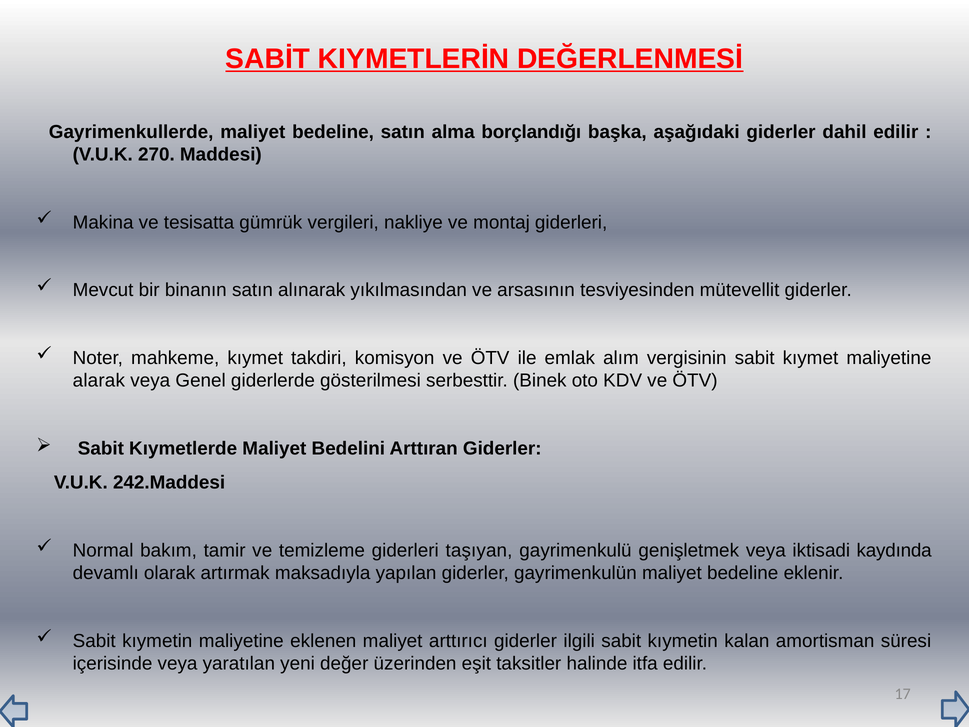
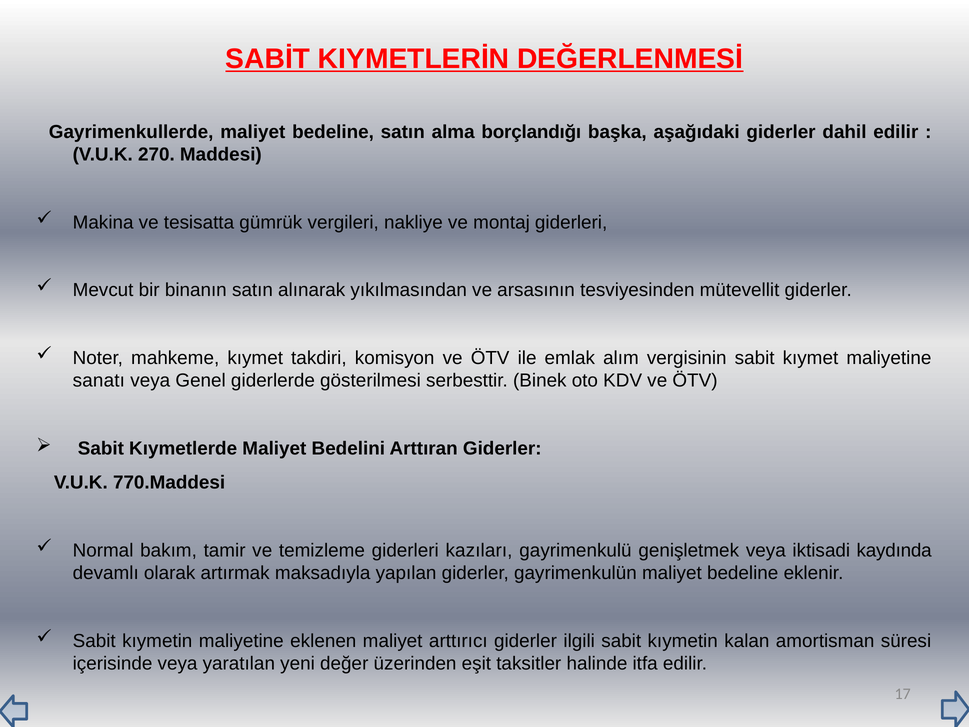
alarak: alarak -> sanatı (99, 381)
242.Maddesi: 242.Maddesi -> 770.Maddesi (169, 482)
taşıyan: taşıyan -> kazıları (479, 550)
